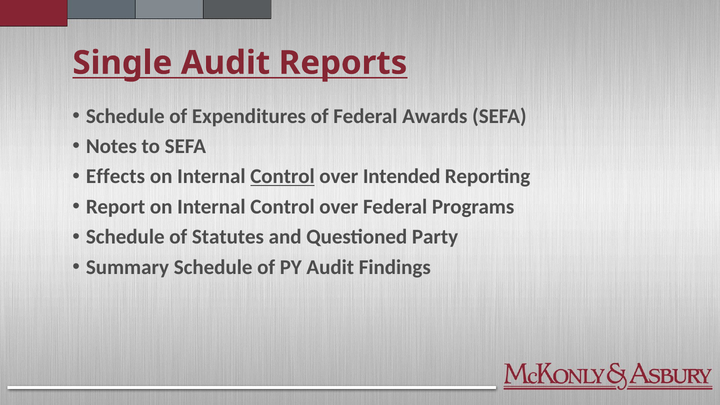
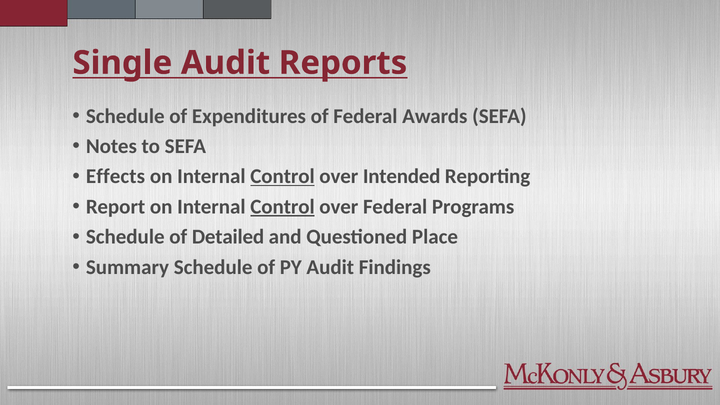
Control underline: none -> present (283, 207)
Statutes: Statutes -> Detailed (228, 237)
Party: Party -> Place (435, 237)
